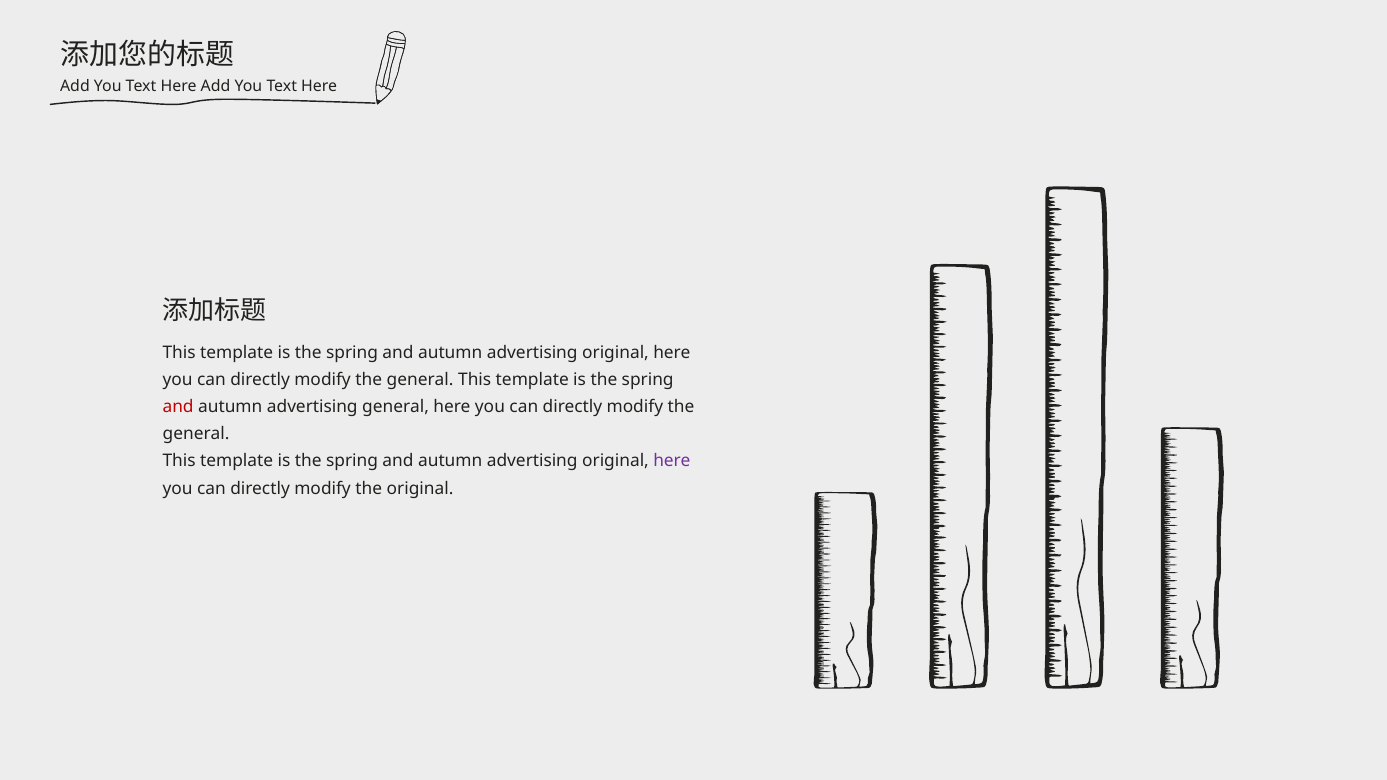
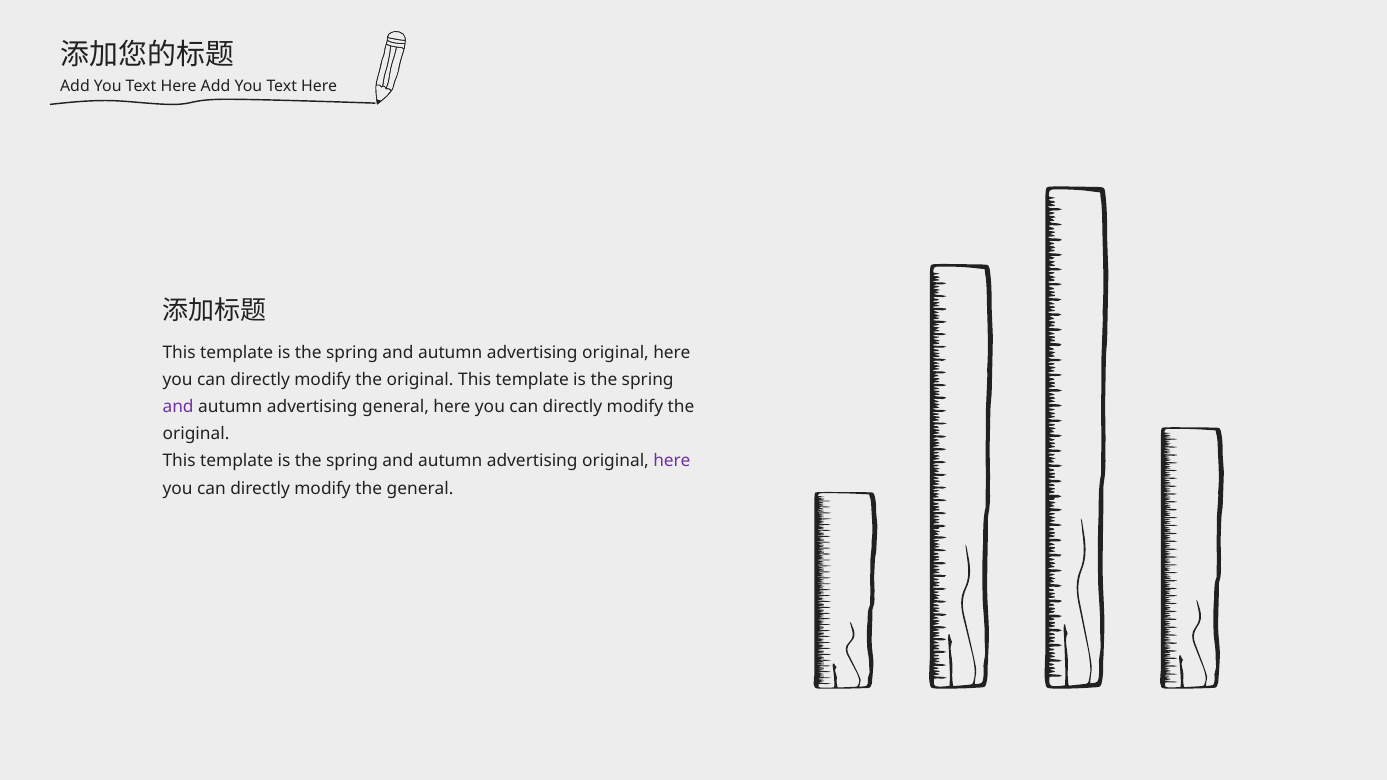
general: general -> original (420, 380)
and colour: red -> purple (178, 407)
general: general -> original (196, 434)
the original: original -> general (420, 488)
